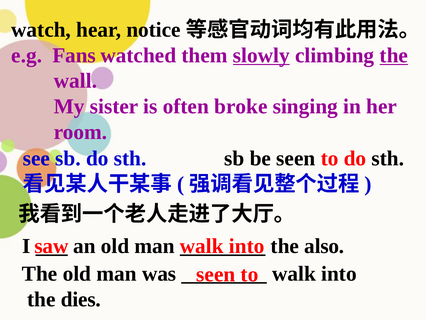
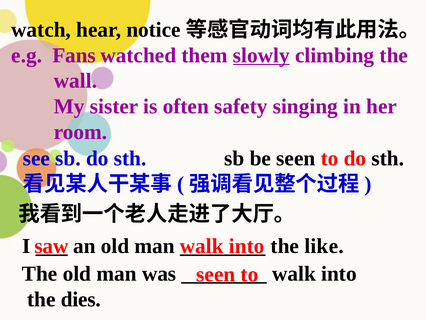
the underline: present -> none (394, 55)
broke: broke -> safety (241, 106)
also: also -> like (324, 246)
